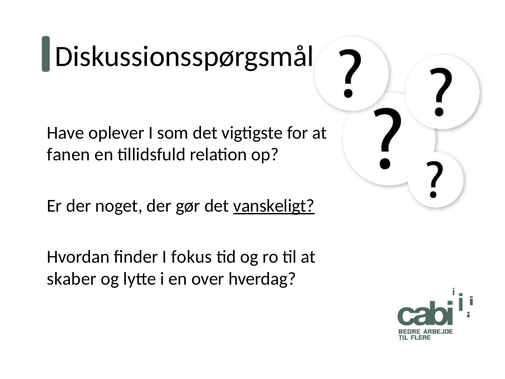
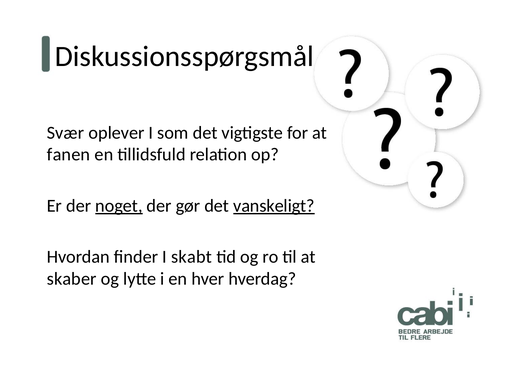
Have: Have -> Svær (65, 133)
noget underline: none -> present (119, 206)
fokus: fokus -> skabt (192, 257)
over: over -> hver (208, 279)
